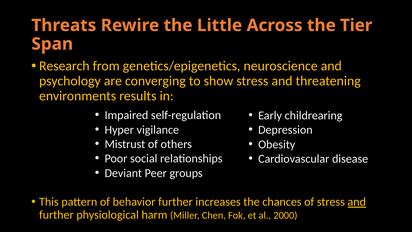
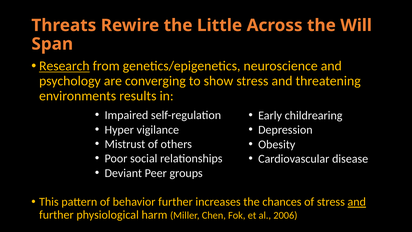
Tier: Tier -> Will (356, 25)
Research underline: none -> present (64, 66)
2000: 2000 -> 2006 (285, 215)
